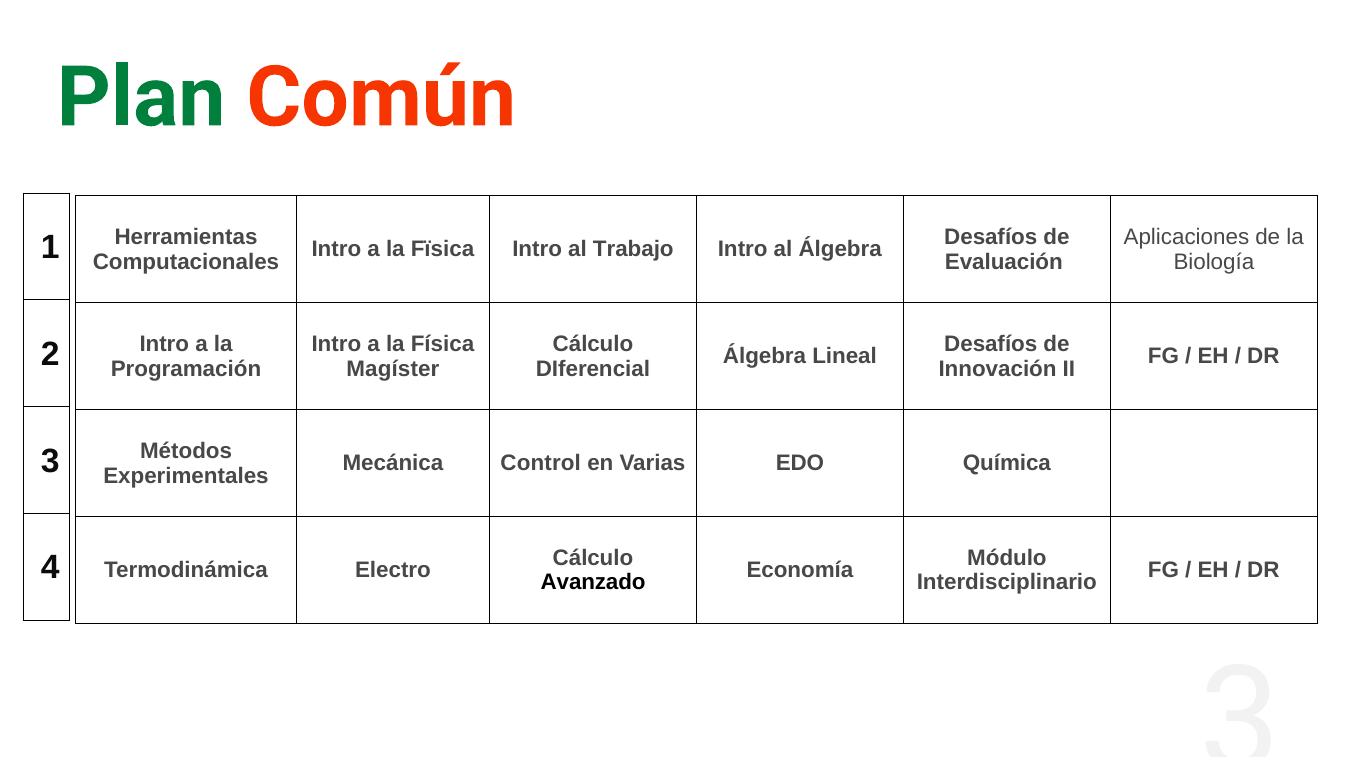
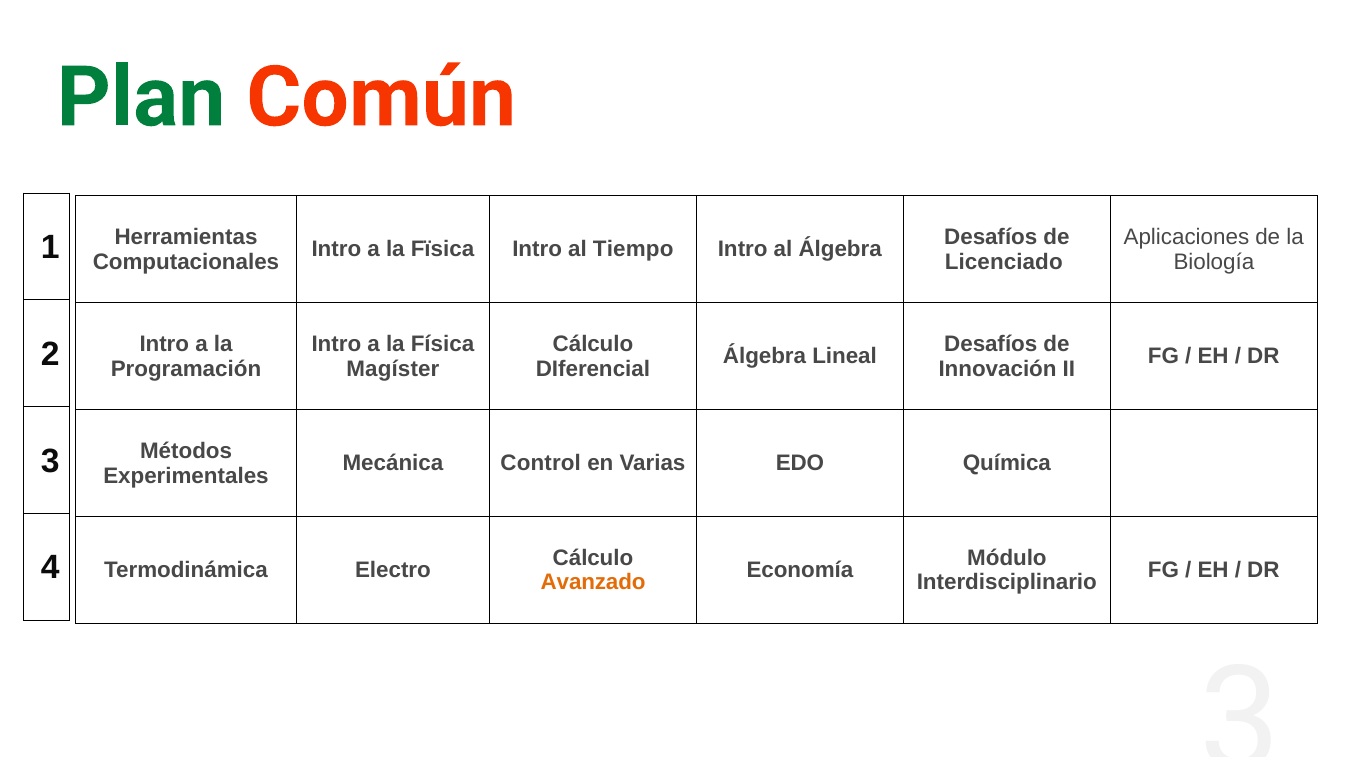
Trabajo: Trabajo -> Tiempo (633, 249)
Evaluación: Evaluación -> Licenciado (1004, 262)
Avanzado colour: black -> orange (593, 583)
